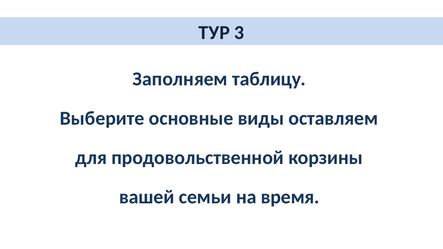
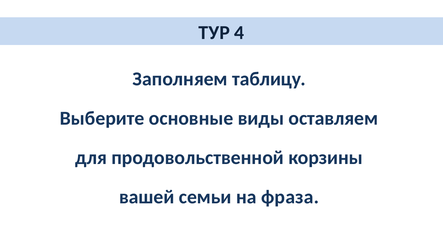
3: 3 -> 4 (239, 33)
время: время -> фраза (290, 197)
